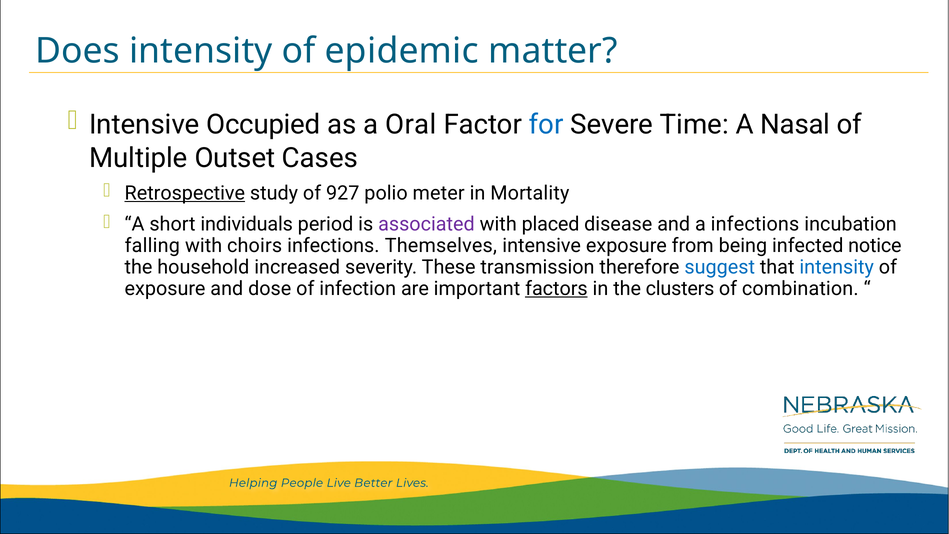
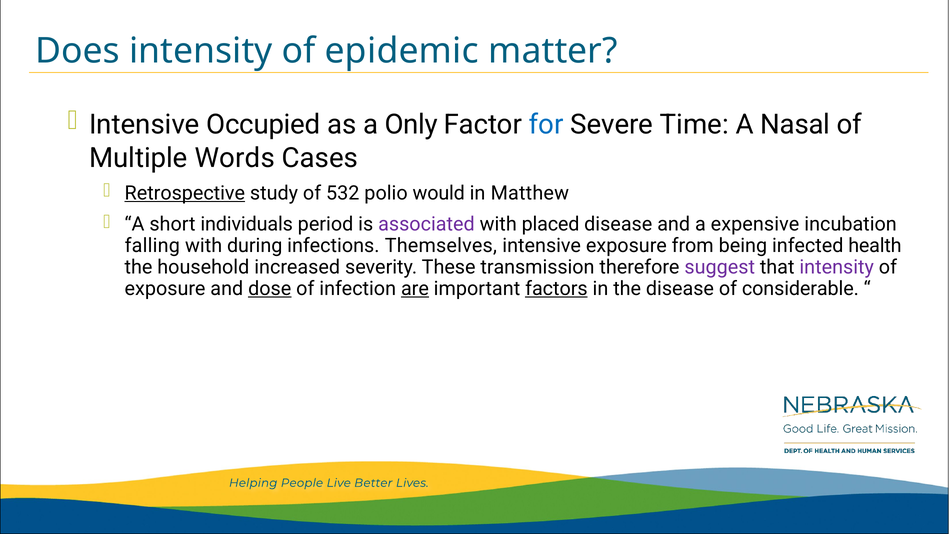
Oral: Oral -> Only (411, 125)
Outset: Outset -> Words (235, 158)
927: 927 -> 532 (343, 193)
meter: meter -> would (439, 193)
Mortality: Mortality -> Matthew (530, 193)
a infections: infections -> expensive (755, 224)
choirs: choirs -> during (255, 246)
notice: notice -> health (875, 246)
suggest colour: blue -> purple (720, 267)
intensity colour: blue -> purple (837, 267)
dose underline: none -> present (270, 288)
are underline: none -> present (415, 288)
the clusters: clusters -> disease (680, 288)
combination: combination -> considerable (800, 288)
